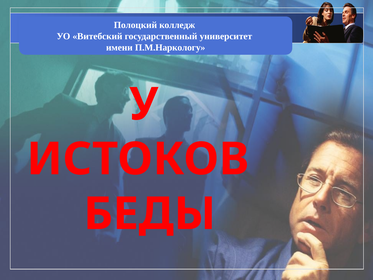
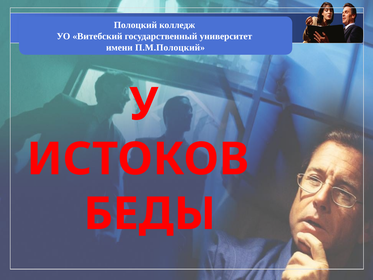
П.М.Наркологу: П.М.Наркологу -> П.М.Полоцкий (170, 47)
